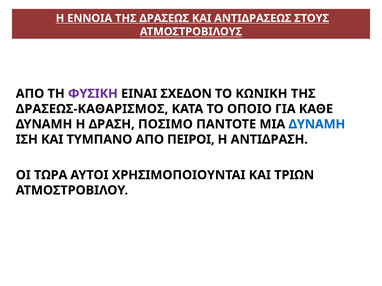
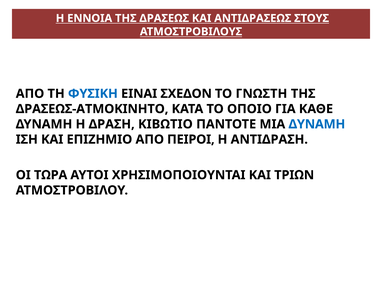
ΦΥΣΙΚΗ colour: purple -> blue (93, 94)
ΚΩΝΙΚΗ: ΚΩΝΙΚΗ -> ΓΝΩΣΤΗ (261, 94)
ΔΡΑΣΕΩΣ-ΚΑΘΑΡΙΣΜΟΣ: ΔΡΑΣΕΩΣ-ΚΑΘΑΡΙΣΜΟΣ -> ΔΡΑΣΕΩΣ-ΑΤΜΟΚΙΝΗΤΟ (92, 109)
ΠΟΣΙΜΟ: ΠΟΣΙΜΟ -> ΚΙΒΩΤΙΟ (165, 124)
ΤΥΜΠΑΝΟ: ΤΥΜΠΑΝΟ -> ΕΠΙΖΗΜΙΟ (99, 140)
